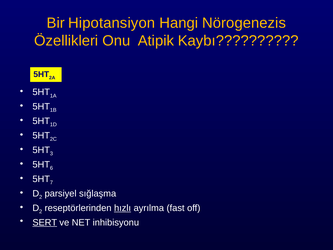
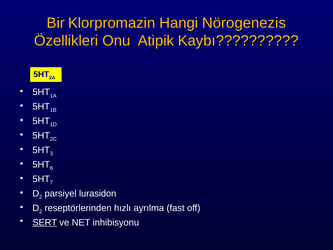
Hipotansiyon: Hipotansiyon -> Klorpromazin (112, 23)
sığlaşma: sığlaşma -> lurasidon (98, 193)
hızlı underline: present -> none (123, 208)
